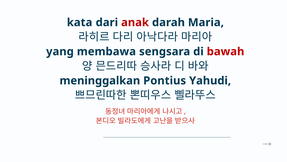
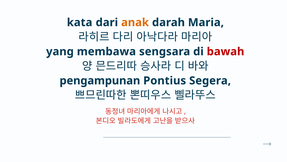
anak colour: red -> orange (135, 22)
meninggalkan: meninggalkan -> pengampunan (100, 80)
Yahudi: Yahudi -> Segera (210, 80)
